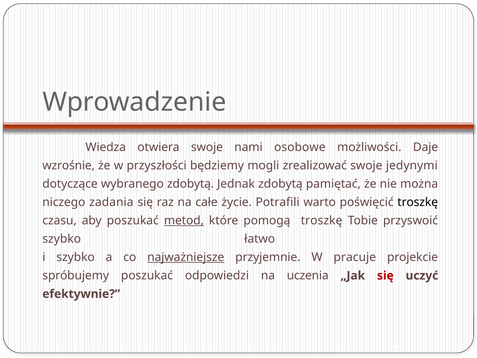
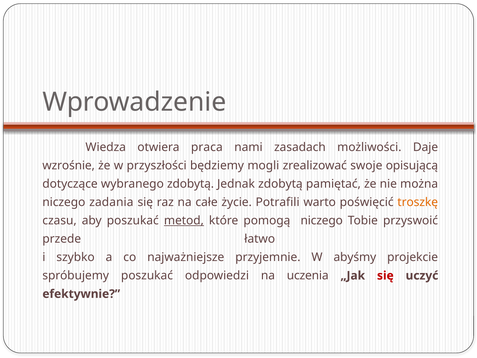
otwiera swoje: swoje -> praca (207, 147)
osobowe: osobowe -> zasadach (300, 147)
jedynymi: jedynymi -> opisującą (412, 166)
troszkę colour: black -> orange (418, 202)
pomogą troszkę: troszkę -> niczego (322, 220)
szybko: szybko -> przede (62, 239)
najważniejsze underline: present -> none (186, 257)
pracuje: pracuje -> abyśmy (355, 257)
